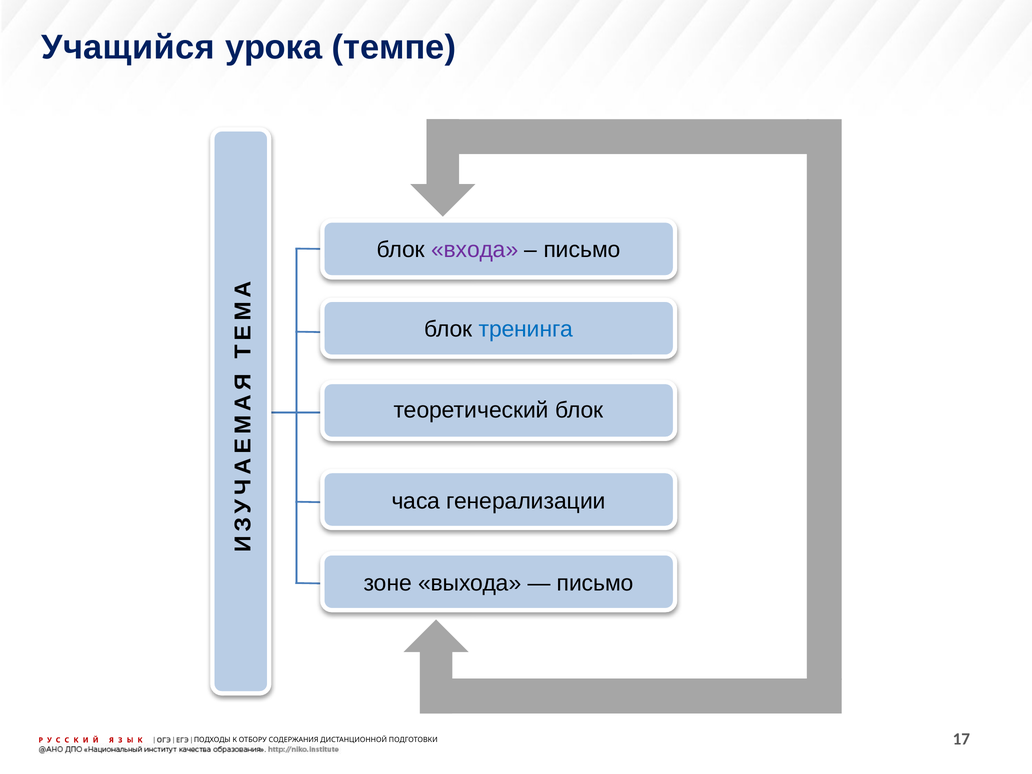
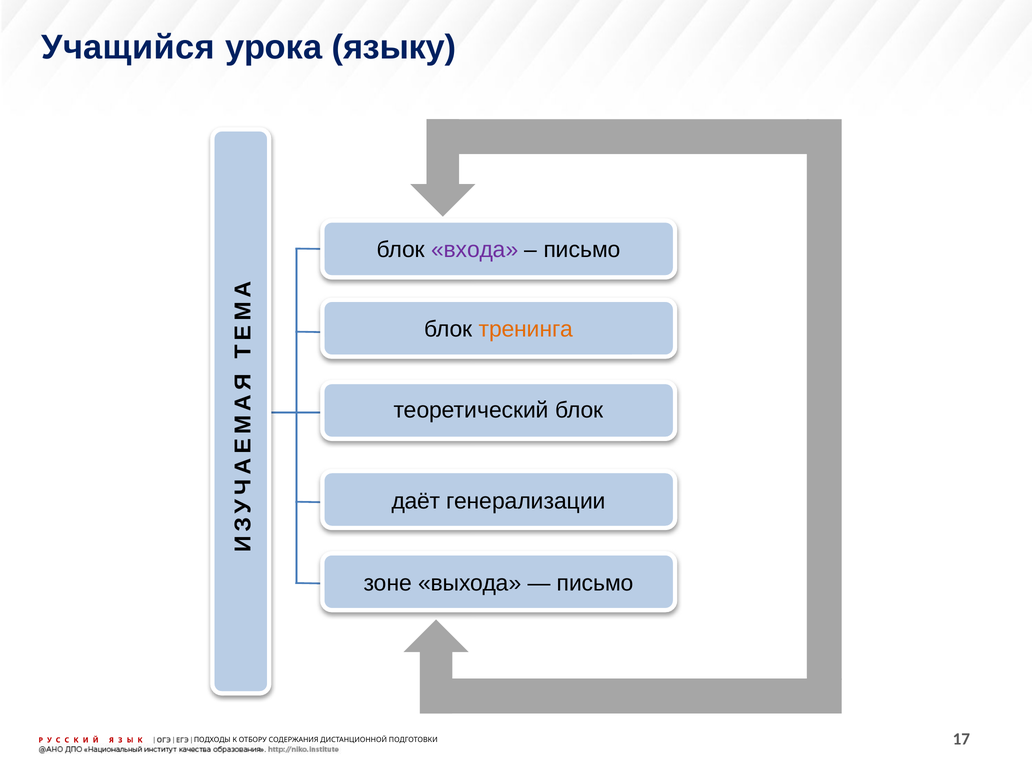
темпе: темпе -> языку (394, 47)
тренинга colour: blue -> orange (526, 329)
часа: часа -> даёт (416, 501)
